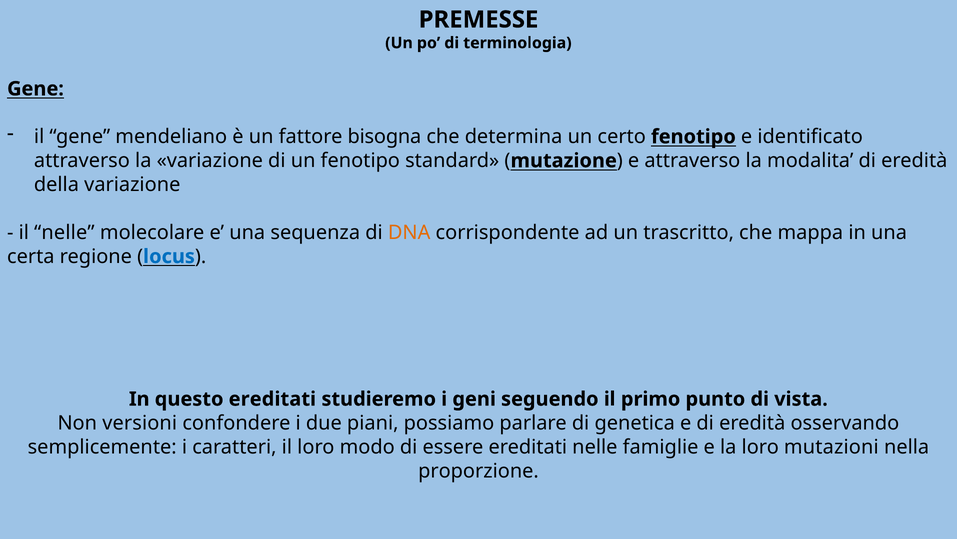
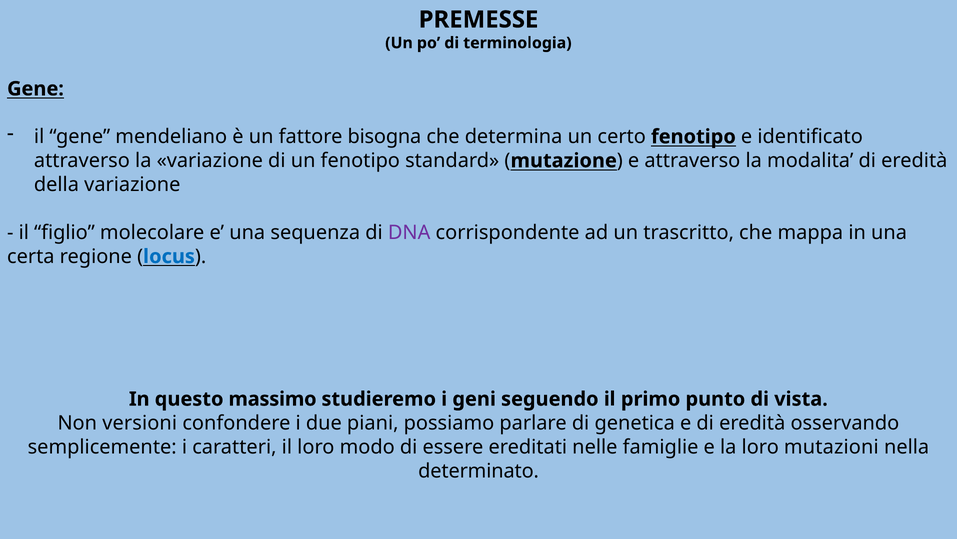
il nelle: nelle -> figlio (64, 232)
DNA colour: orange -> purple (409, 232)
questo ereditati: ereditati -> massimo (273, 399)
proporzione: proporzione -> determinato (479, 470)
